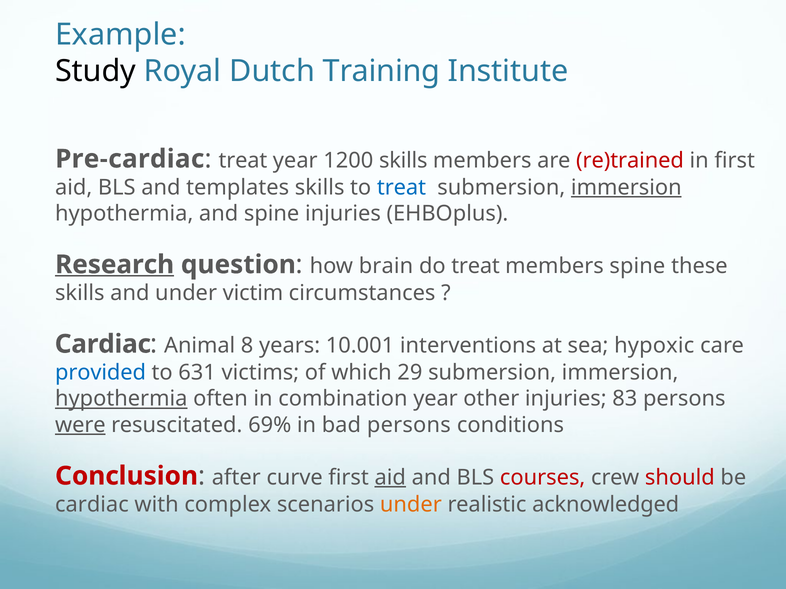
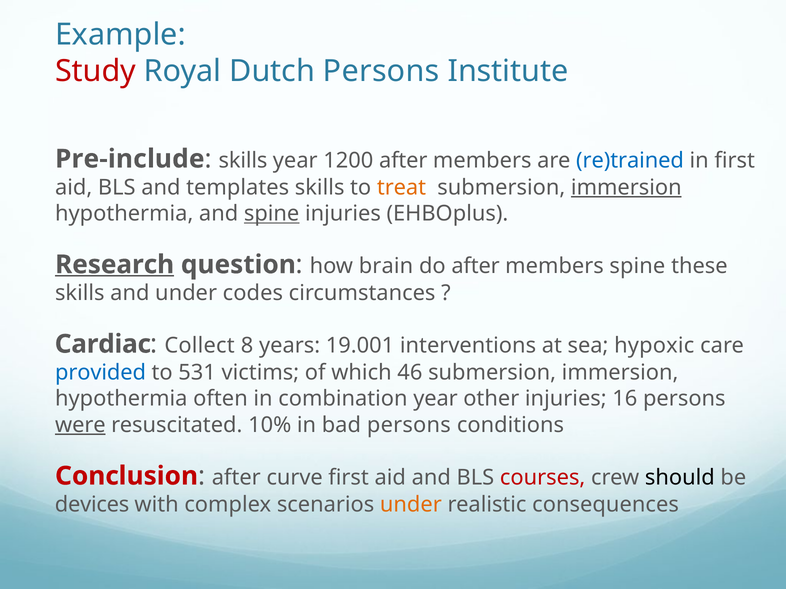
Study colour: black -> red (96, 71)
Dutch Training: Training -> Persons (381, 71)
Pre-cardiac: Pre-cardiac -> Pre-include (130, 159)
treat: treat -> skills (243, 160)
1200 skills: skills -> after (403, 160)
re)trained colour: red -> blue (630, 160)
treat colour: blue -> orange (402, 188)
spine underline: none -> present (272, 214)
do treat: treat -> after (476, 266)
victim: victim -> codes (253, 293)
Animal: Animal -> Collect (200, 346)
10.001: 10.001 -> 19.001 (360, 346)
631: 631 -> 531 (197, 373)
29: 29 -> 46 (410, 373)
hypothermia underline: present -> none (121, 399)
83: 83 -> 16 (625, 399)
69%: 69% -> 10% (270, 425)
aid underline: present -> none (390, 478)
should colour: red -> black (680, 478)
cardiac: cardiac -> devices (92, 505)
acknowledged: acknowledged -> consequences (606, 505)
